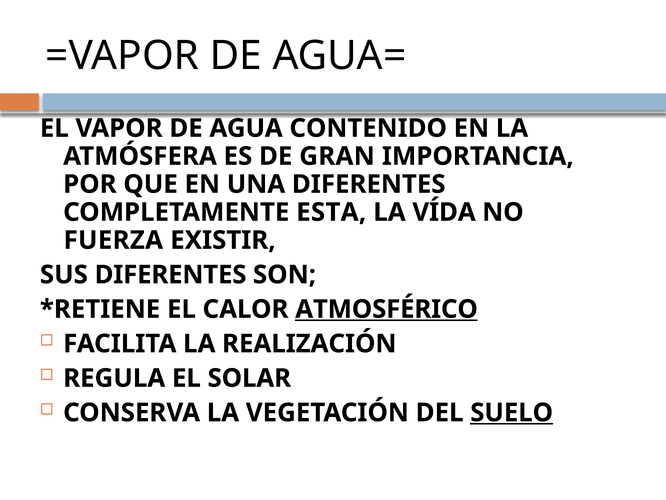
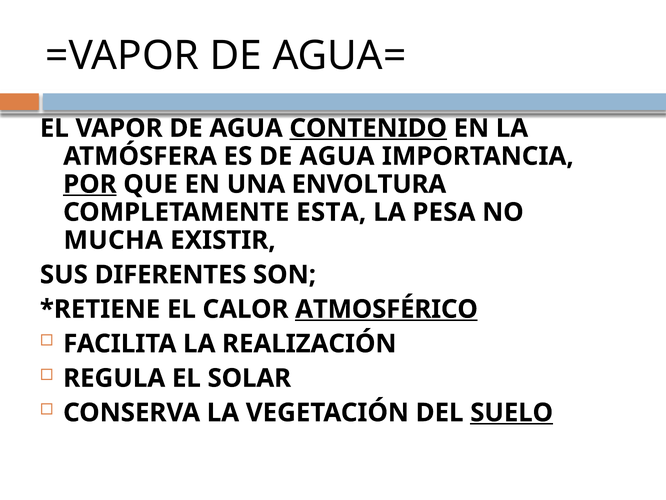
CONTENIDO underline: none -> present (368, 128)
ES DE GRAN: GRAN -> AGUA (337, 156)
POR underline: none -> present (90, 184)
UNA DIFERENTES: DIFERENTES -> ENVOLTURA (369, 184)
VÍDA: VÍDA -> PESA (444, 212)
FUERZA: FUERZA -> MUCHA (113, 240)
